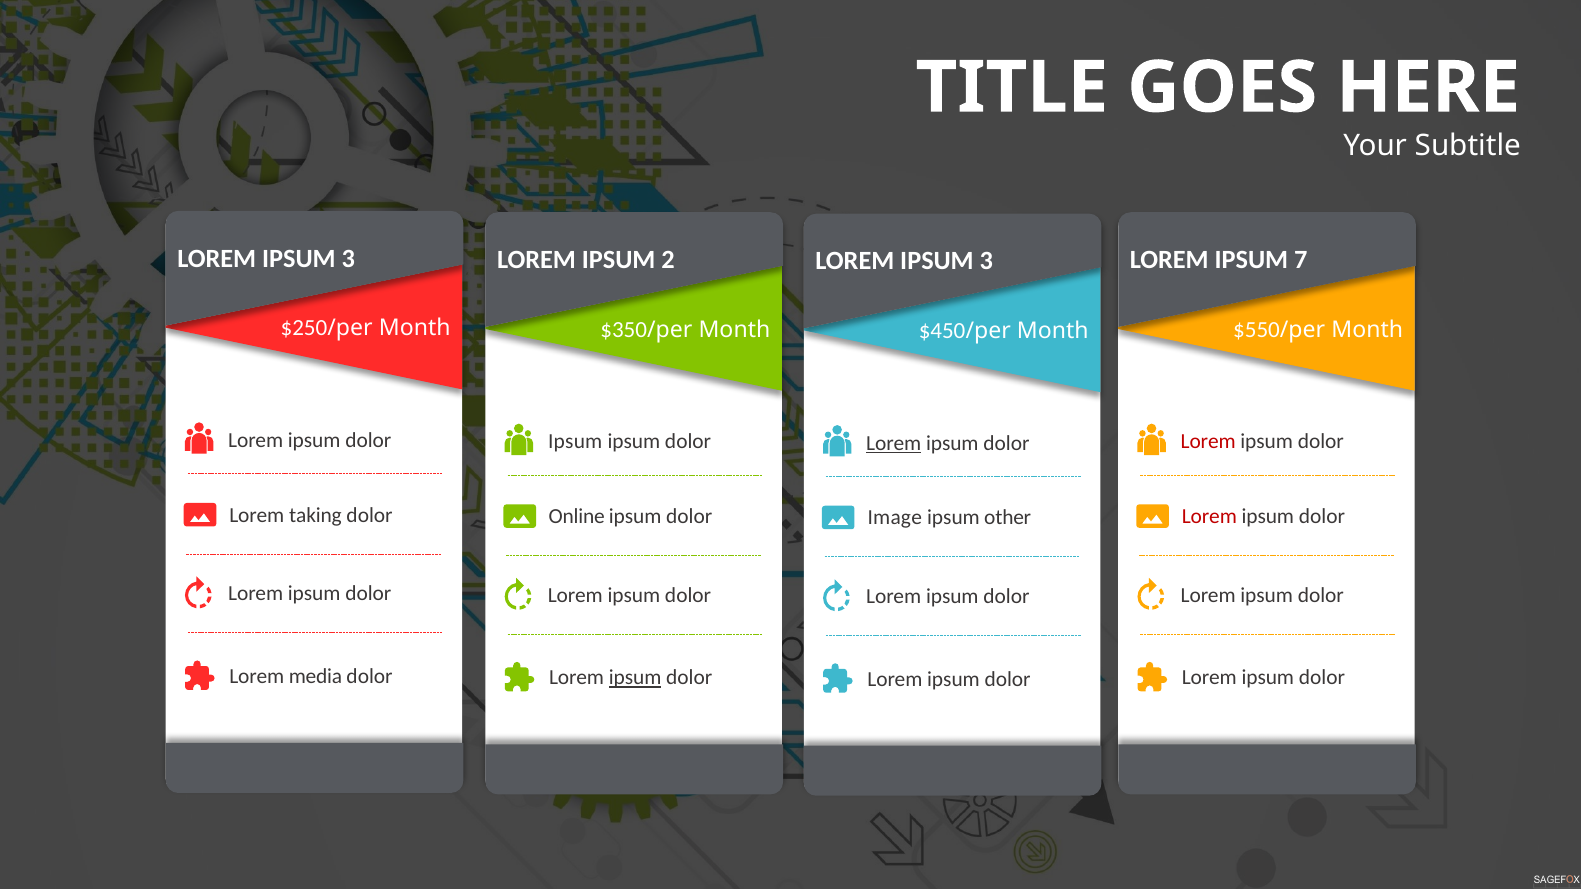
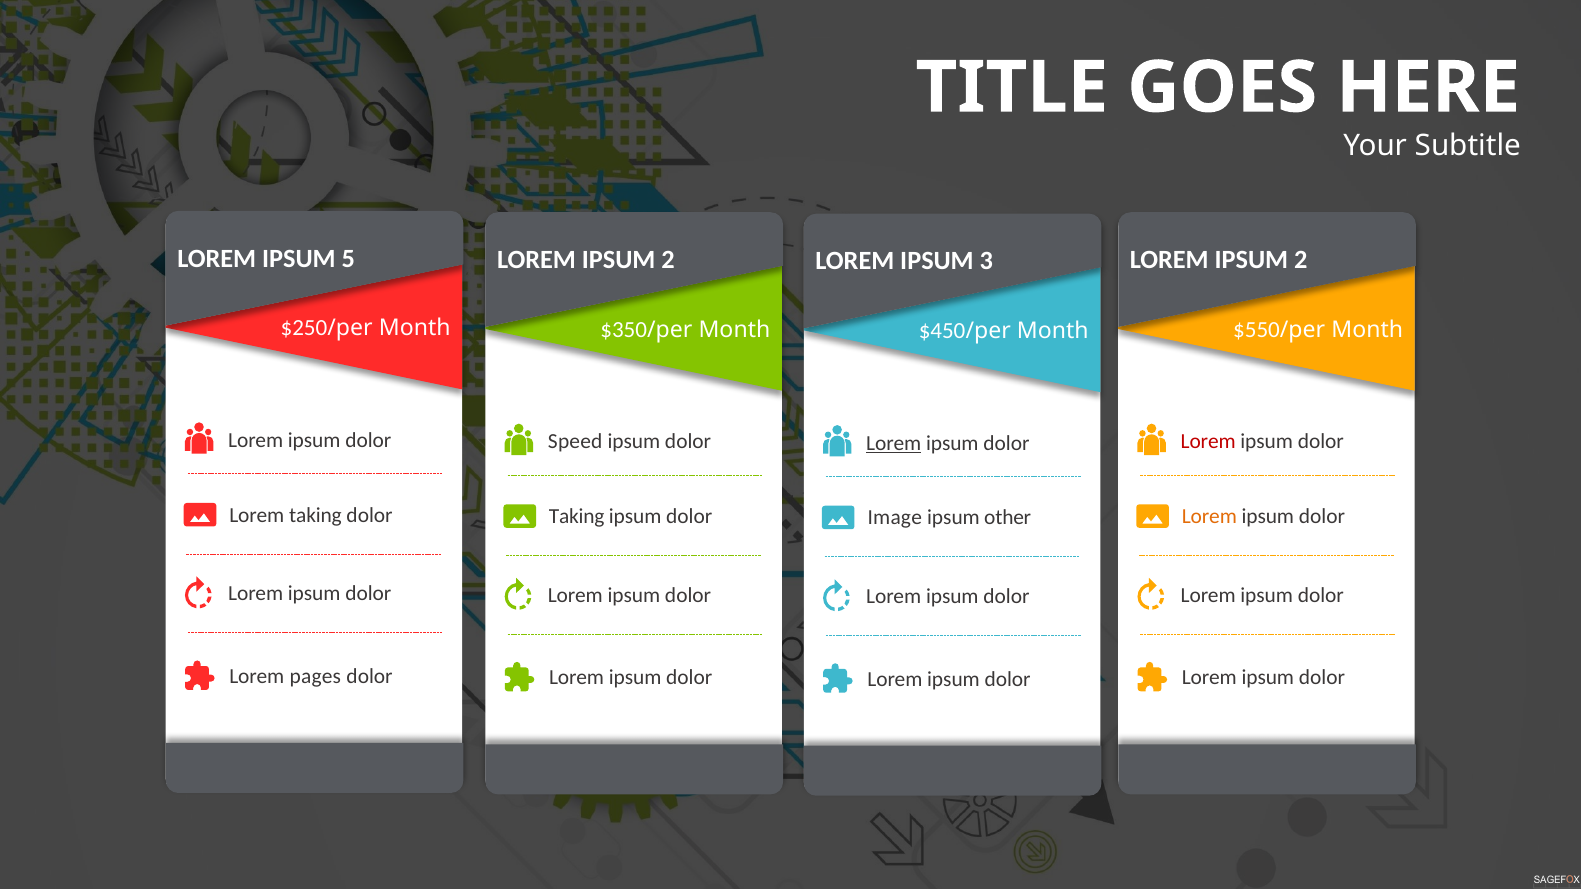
3: 3 -> 5 (348, 259)
7: 7 -> 2 (1301, 260)
Ipsum: Ipsum -> Speed (575, 442)
Online: Online -> Taking (577, 517)
Lorem colour: red -> orange (1209, 517)
media: media -> pages (315, 677)
ipsum underline: present -> none (635, 678)
